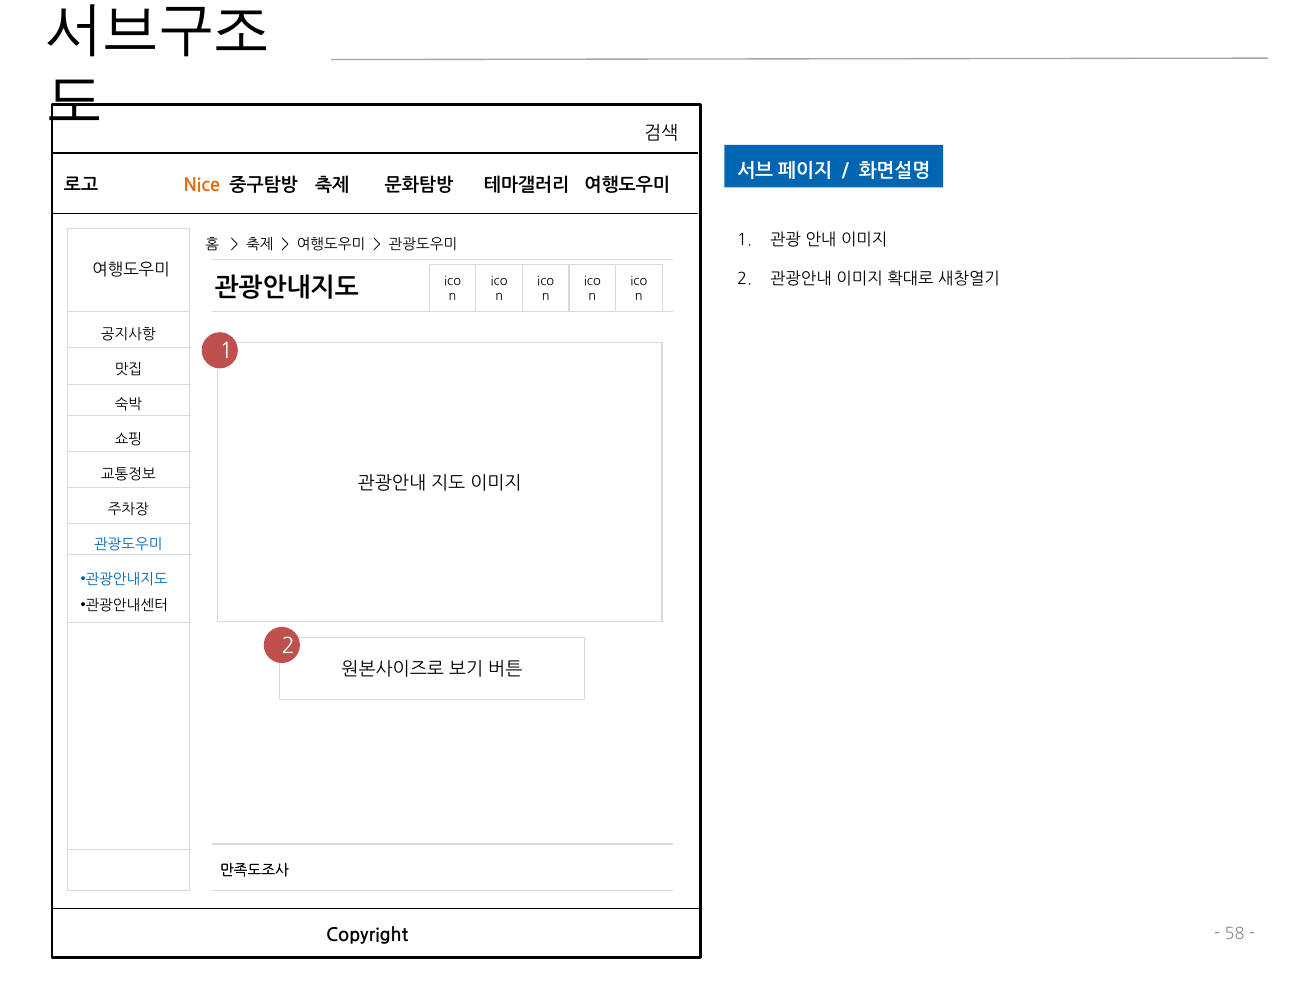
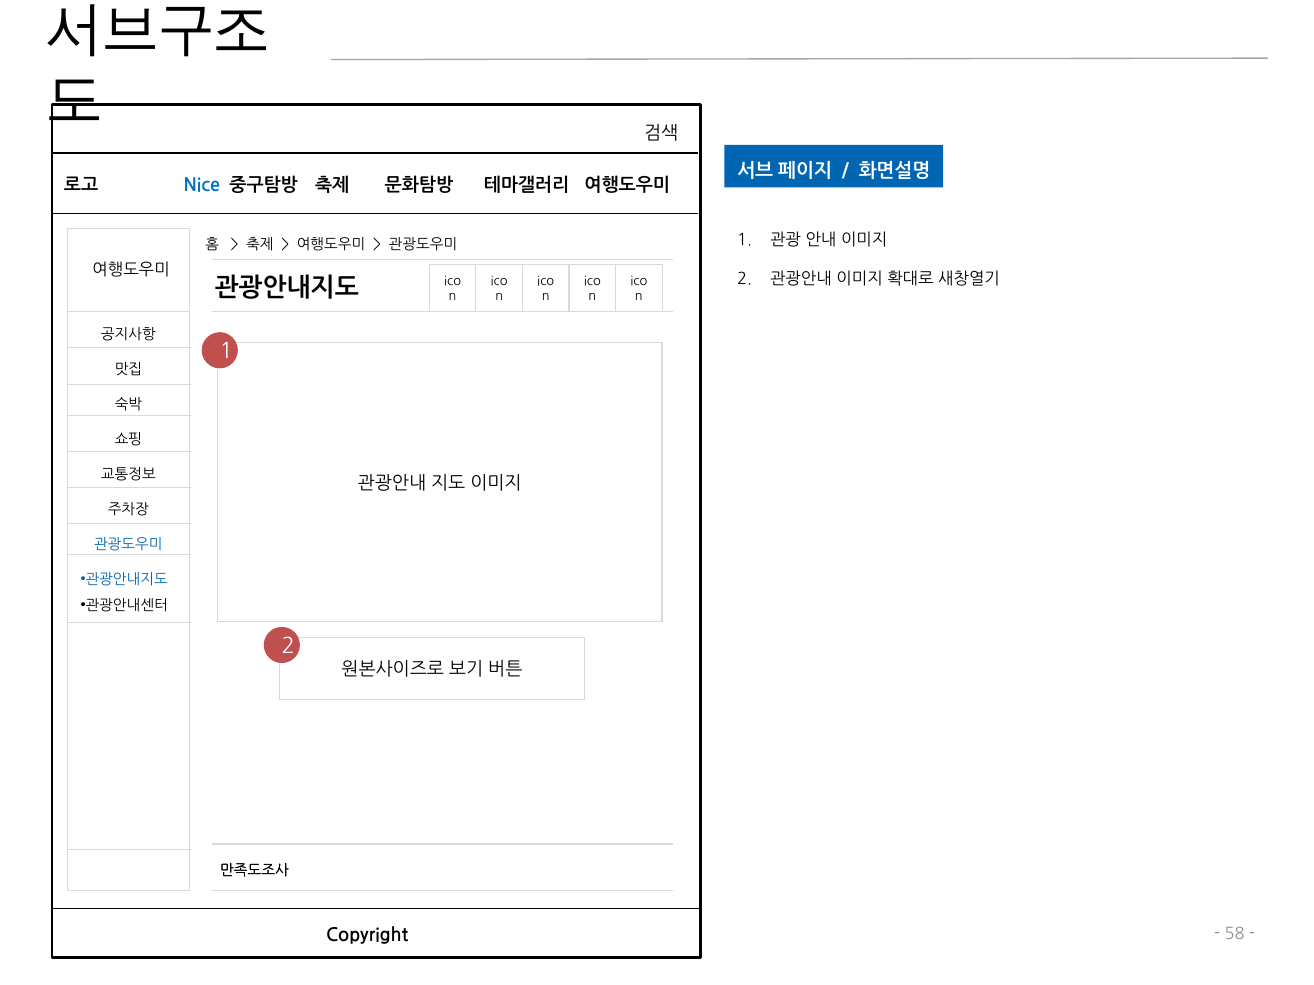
Nice colour: orange -> blue (202, 185)
